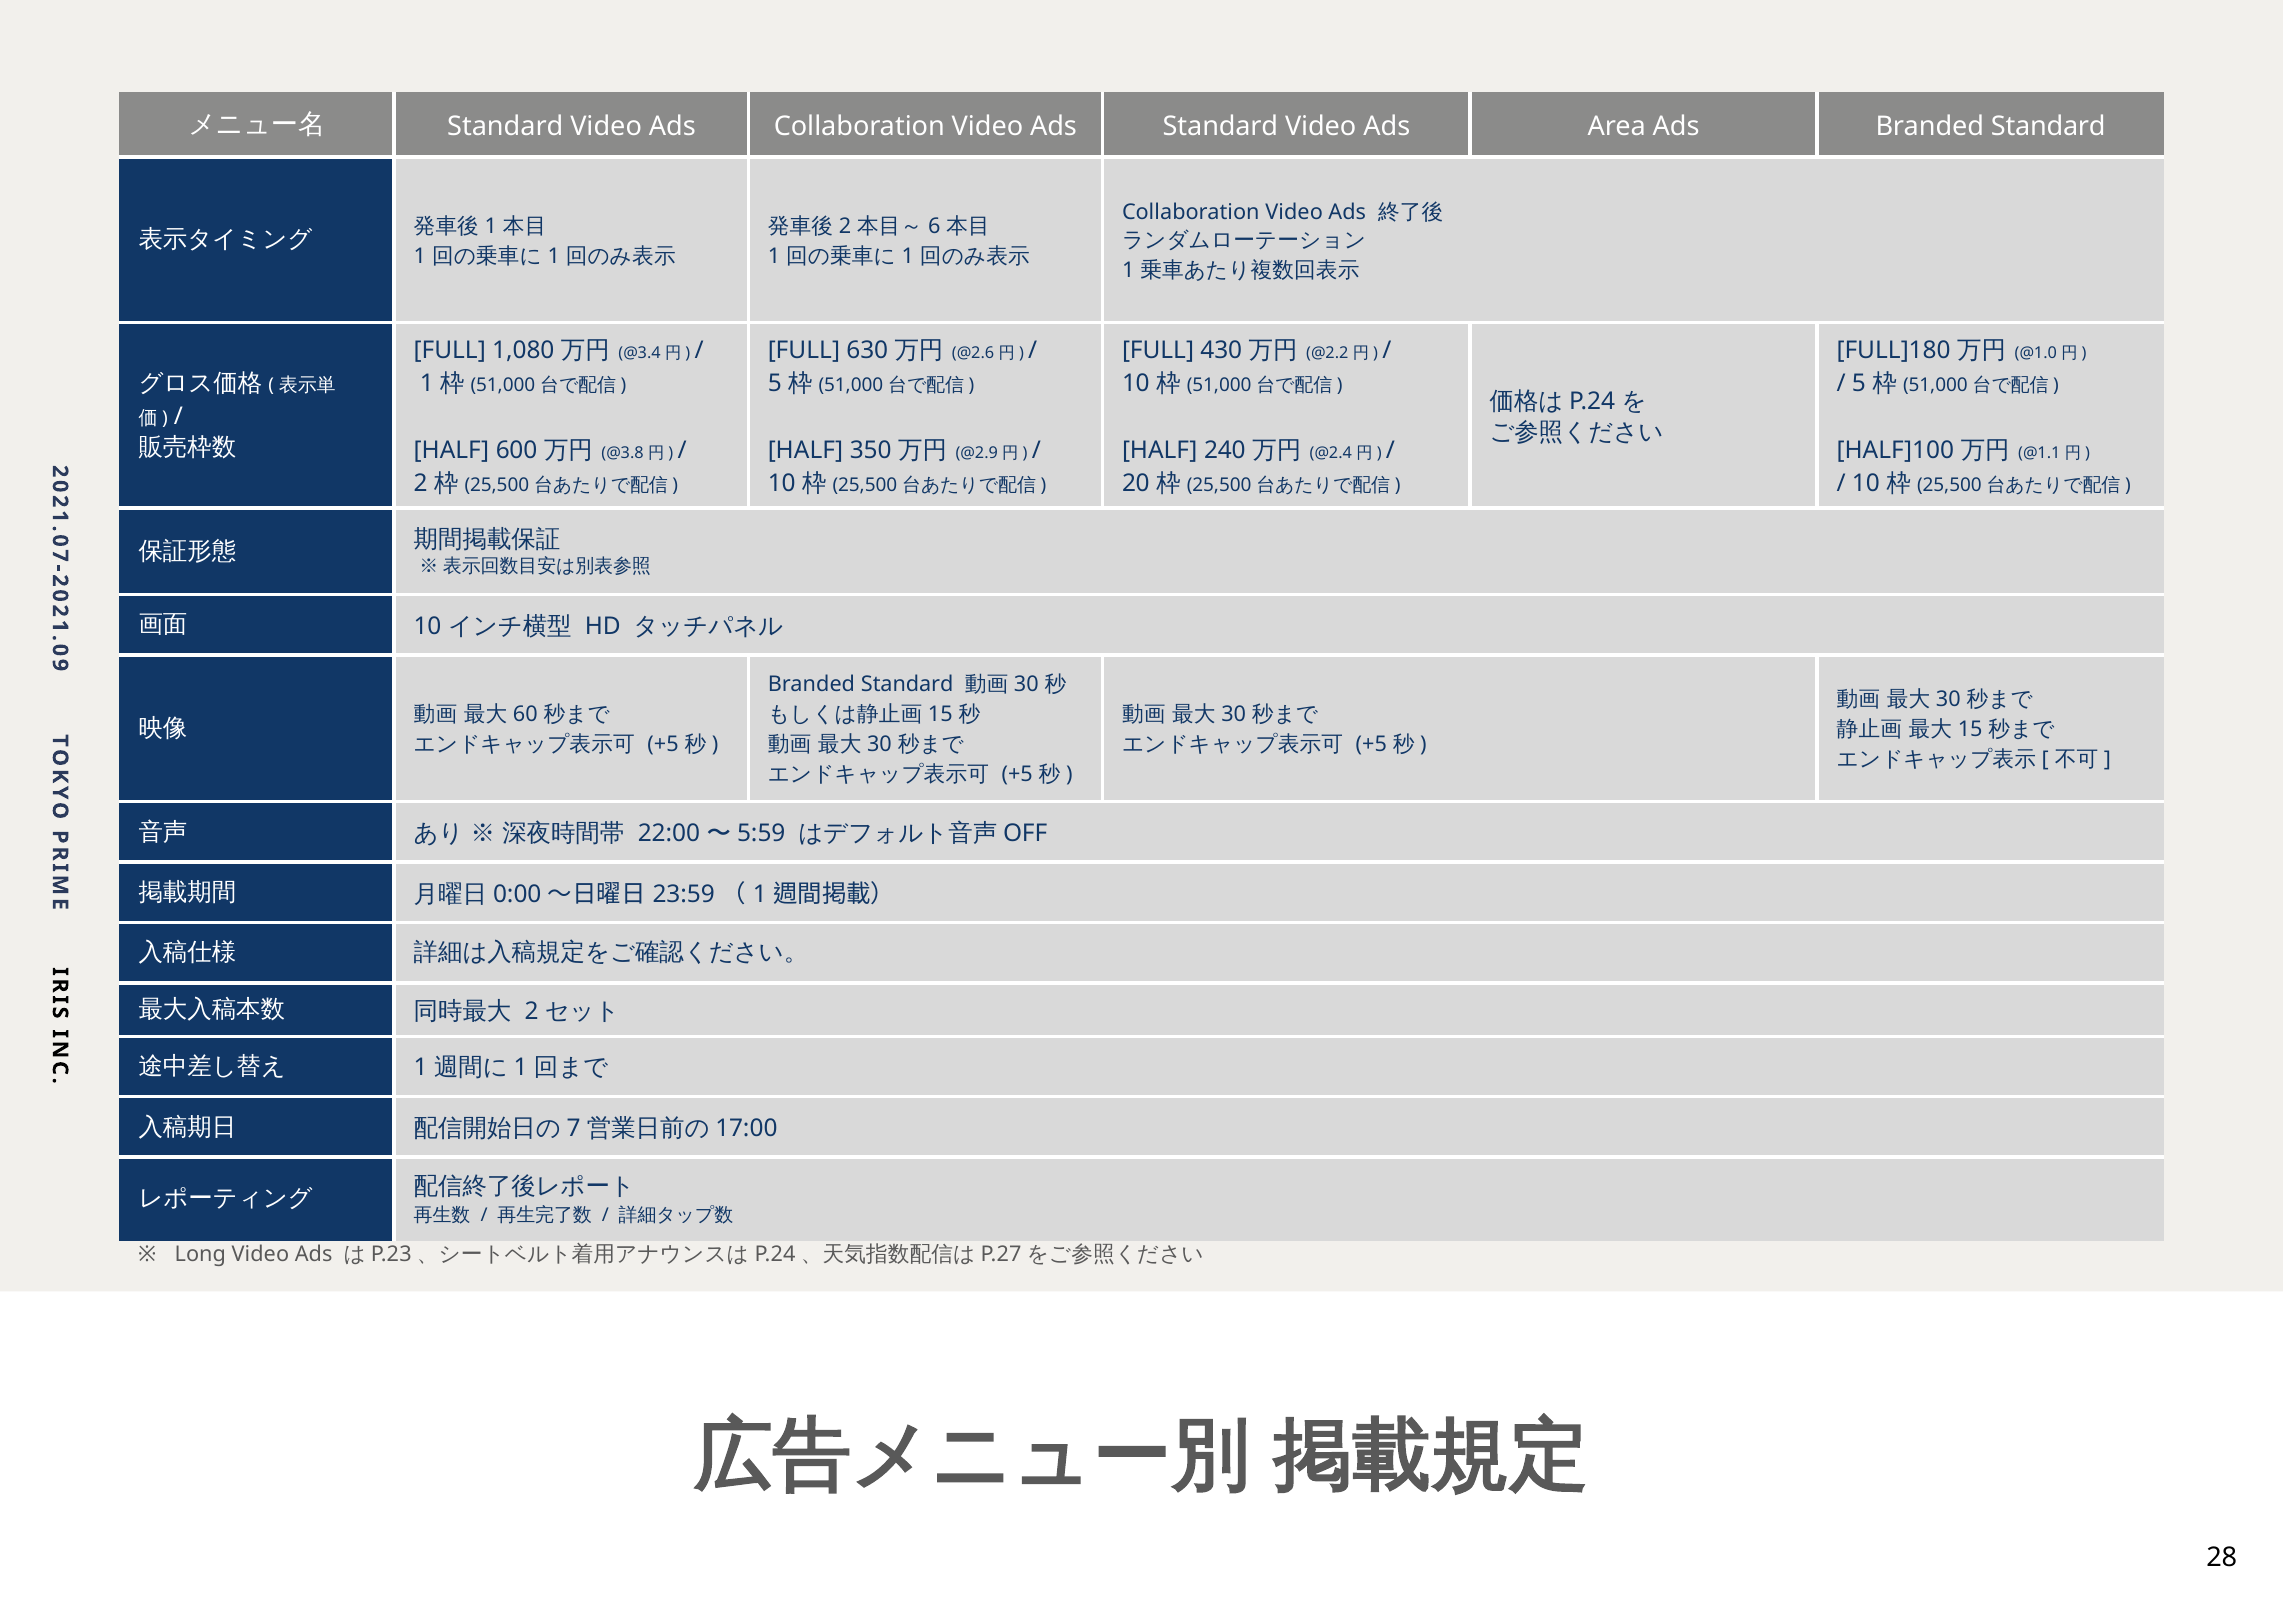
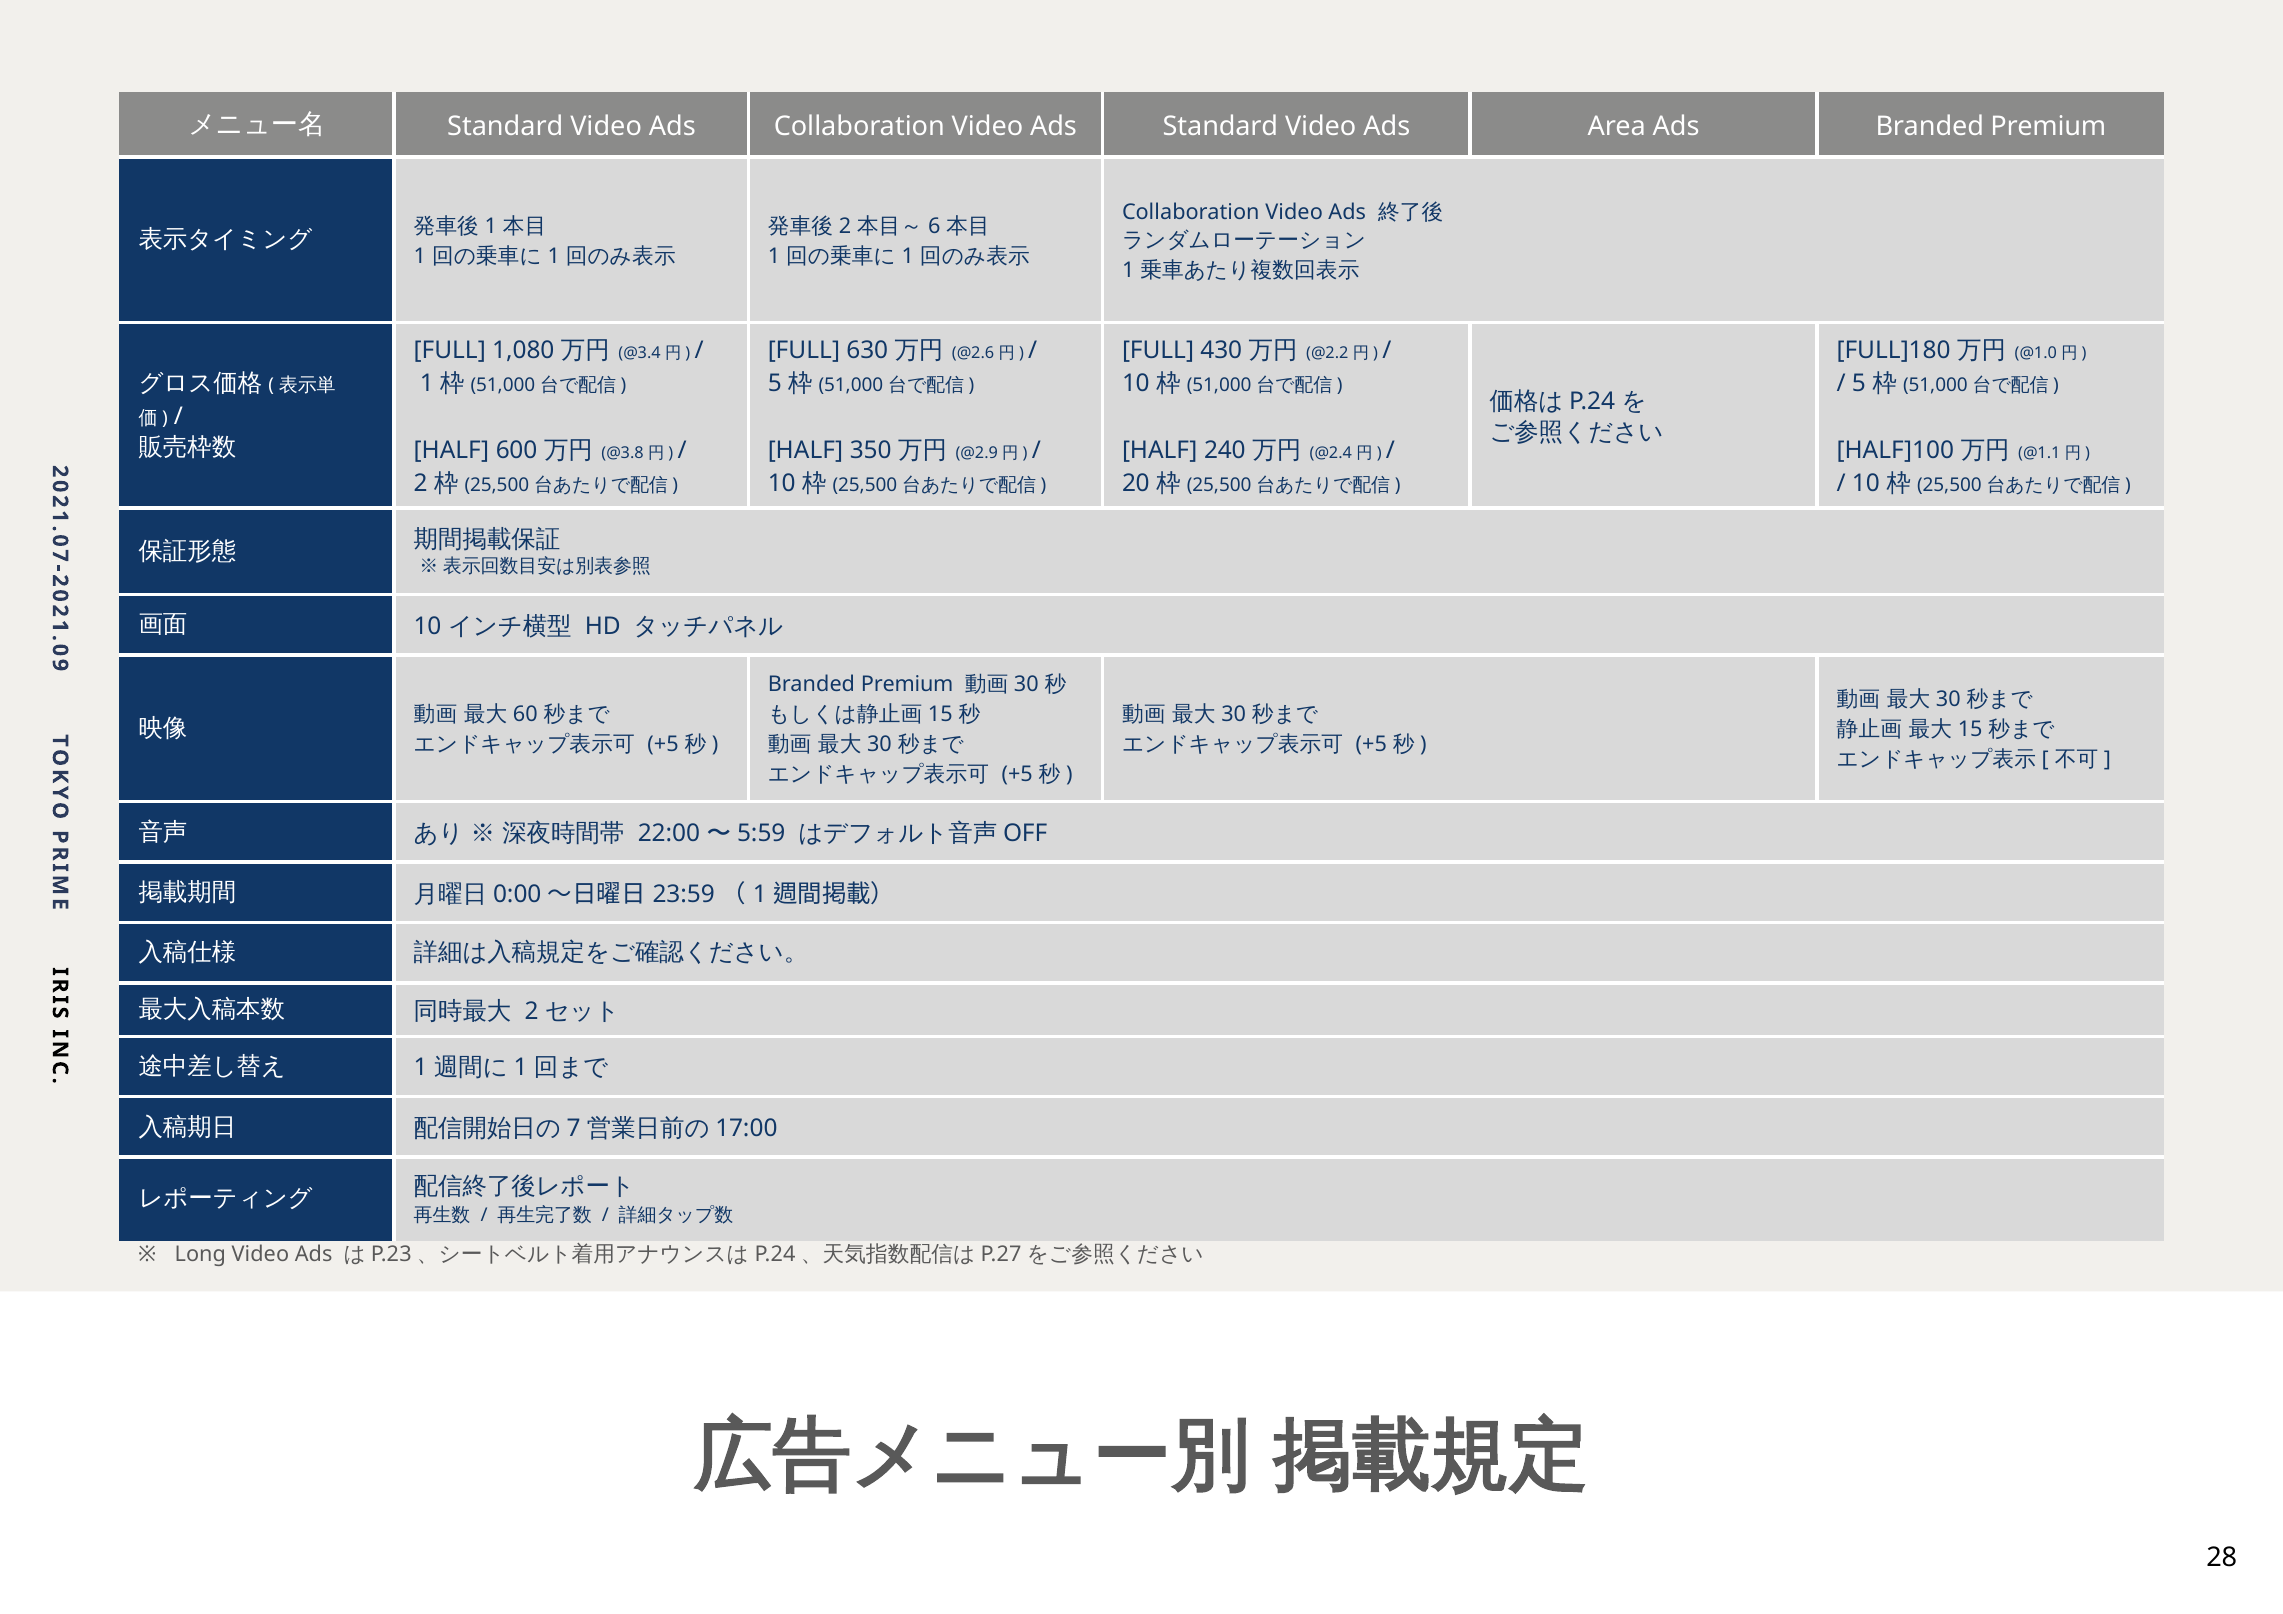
Ads Branded Standard: Standard -> Premium (2048, 126)
Standard: Standard -> Premium (907, 685)
